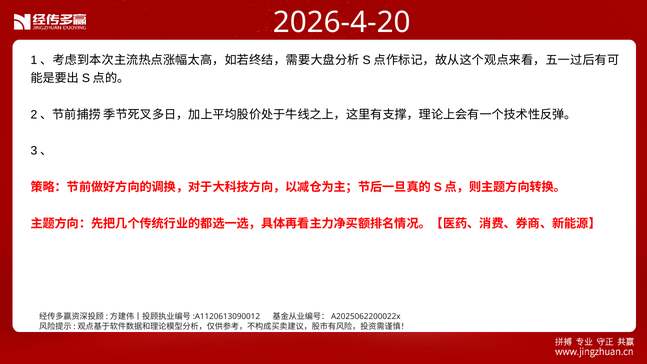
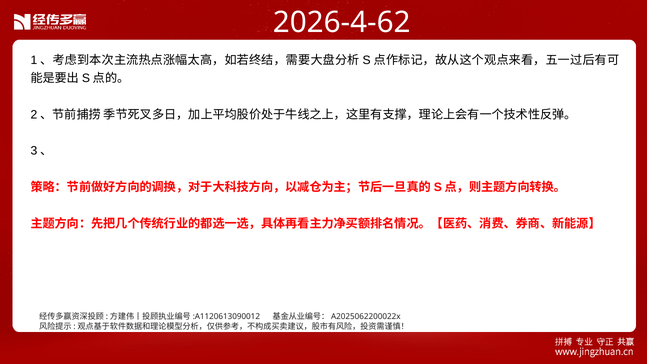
2026-4-20: 2026-4-20 -> 2026-4-62 (342, 22)
